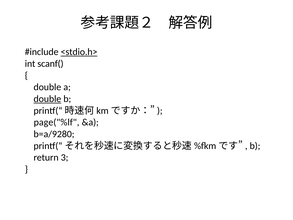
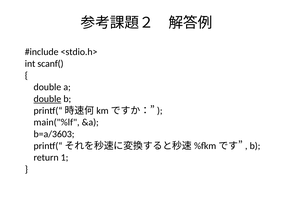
<stdio.h> underline: present -> none (79, 52)
page("%lf: page("%lf -> main("%lf (57, 122)
b=a/9280: b=a/9280 -> b=a/3603 (54, 134)
3: 3 -> 1 (65, 157)
